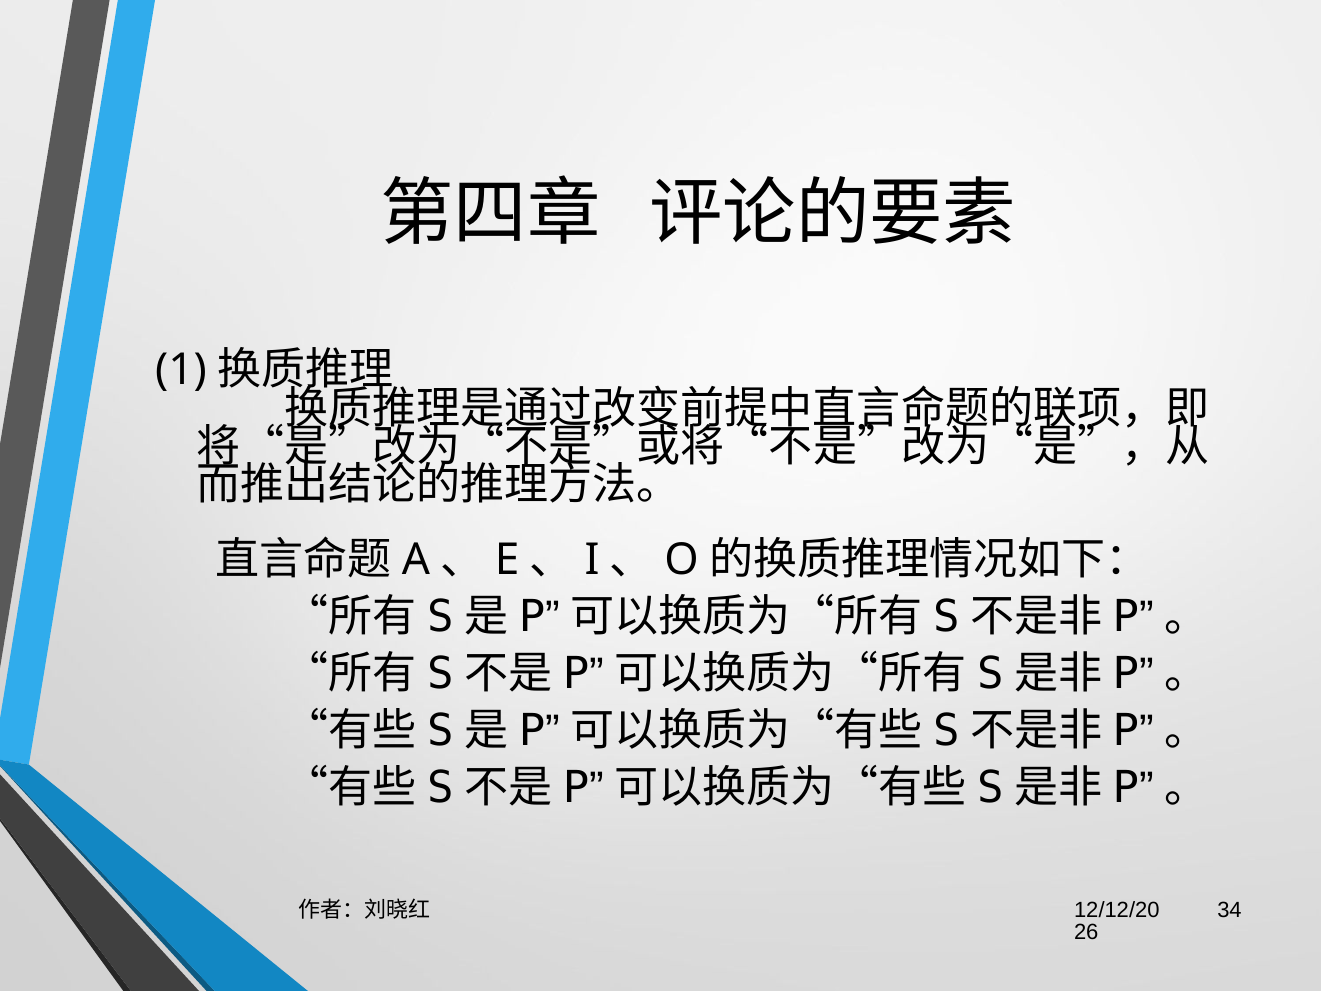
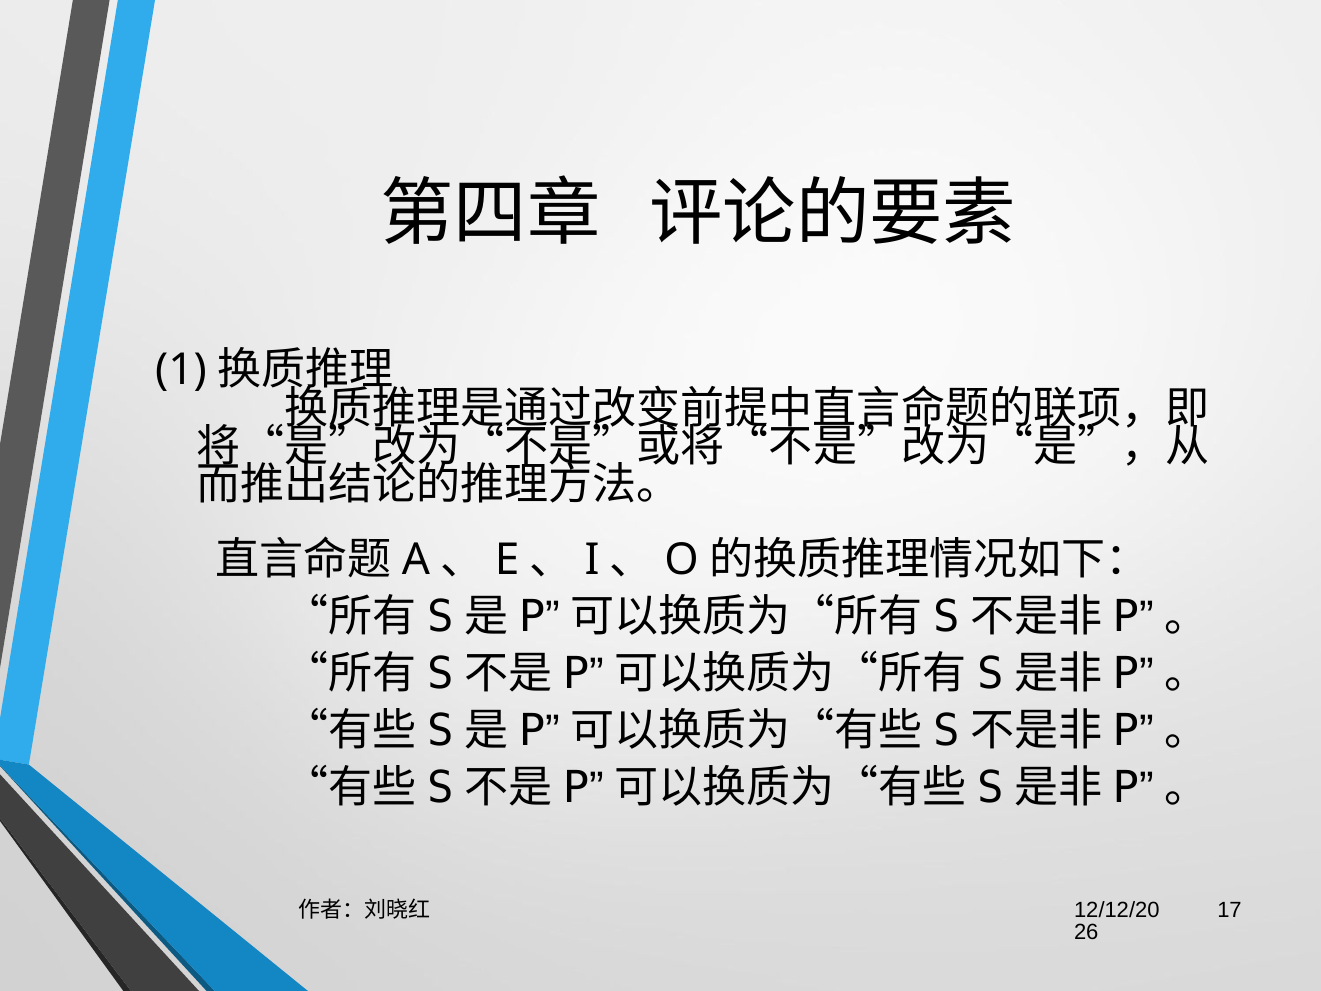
34: 34 -> 17 (1229, 910)
